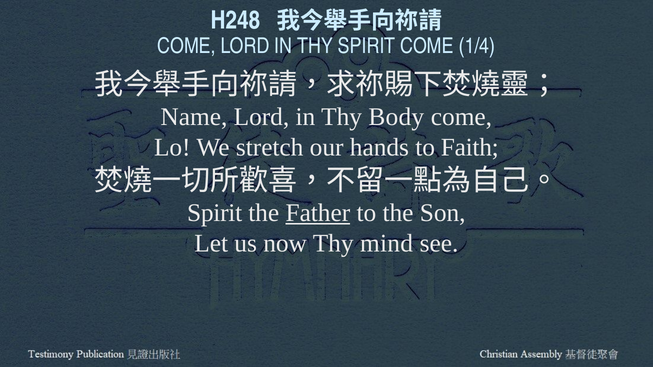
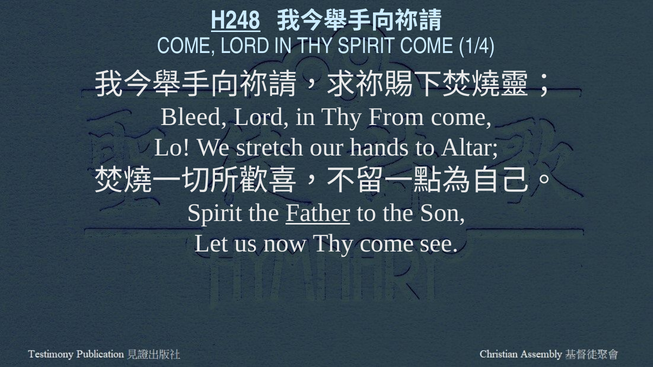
H248 underline: none -> present (236, 20)
Name: Name -> Bleed (194, 117)
Body: Body -> From (396, 117)
Faith: Faith -> Altar (470, 148)
Thy mind: mind -> come (387, 244)
